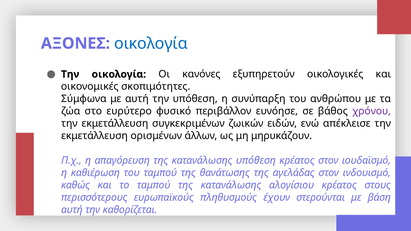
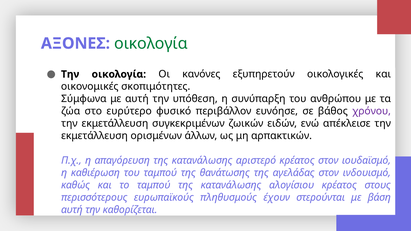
οικολογία colour: blue -> green (151, 43)
μηρυκάζουν: μηρυκάζουν -> αρπακτικών (282, 136)
κατανάλωσης υπόθεση: υπόθεση -> αριστερό (256, 161)
